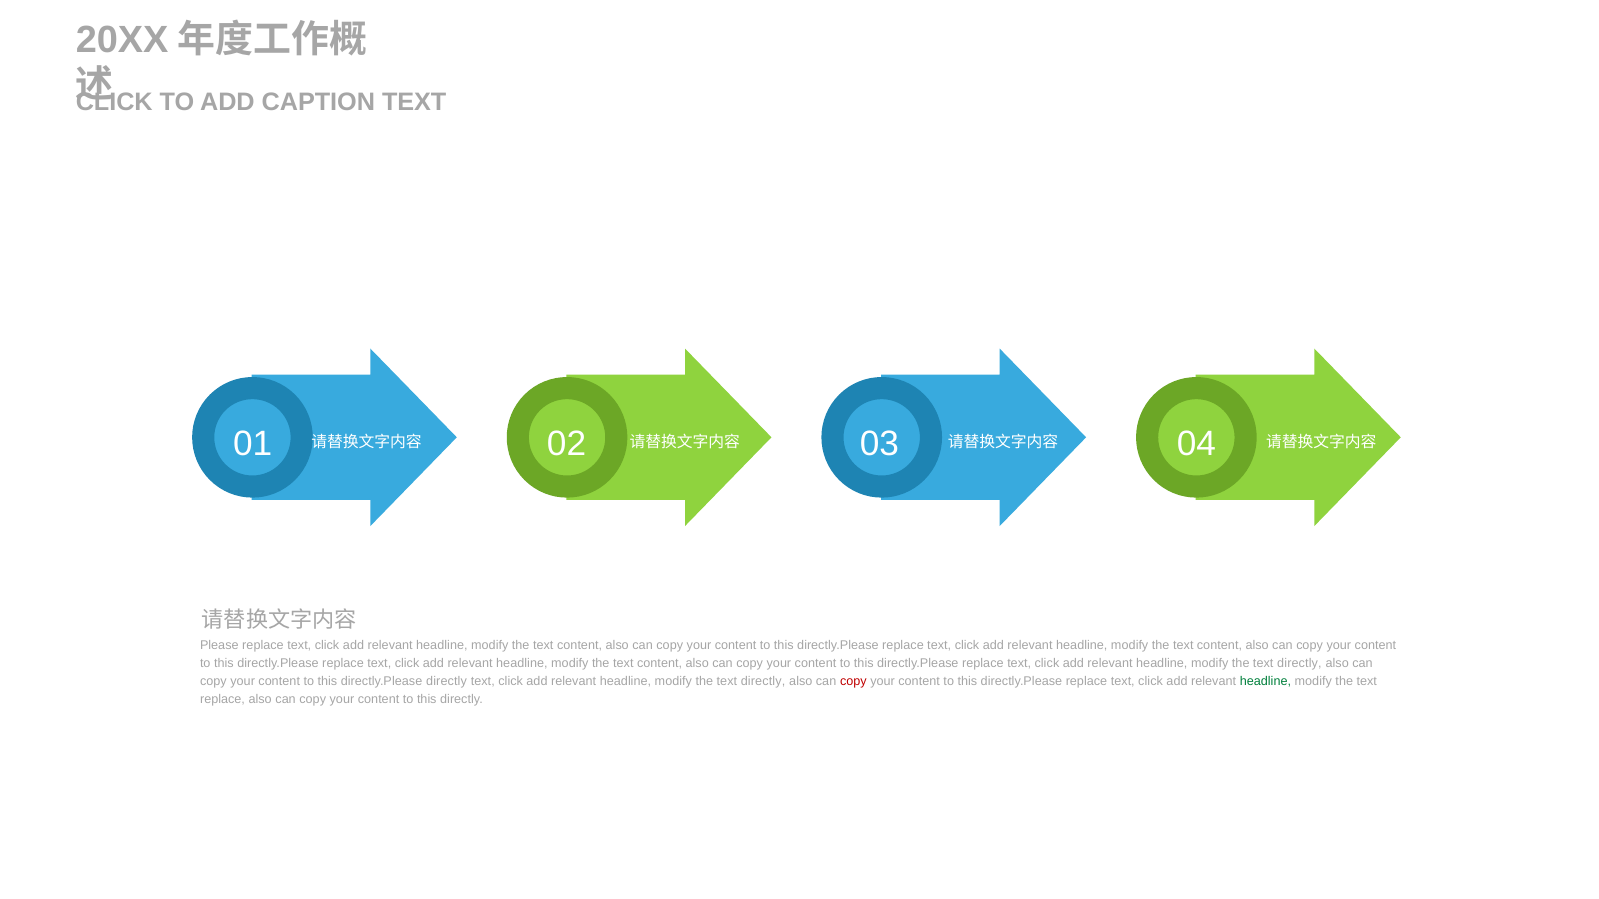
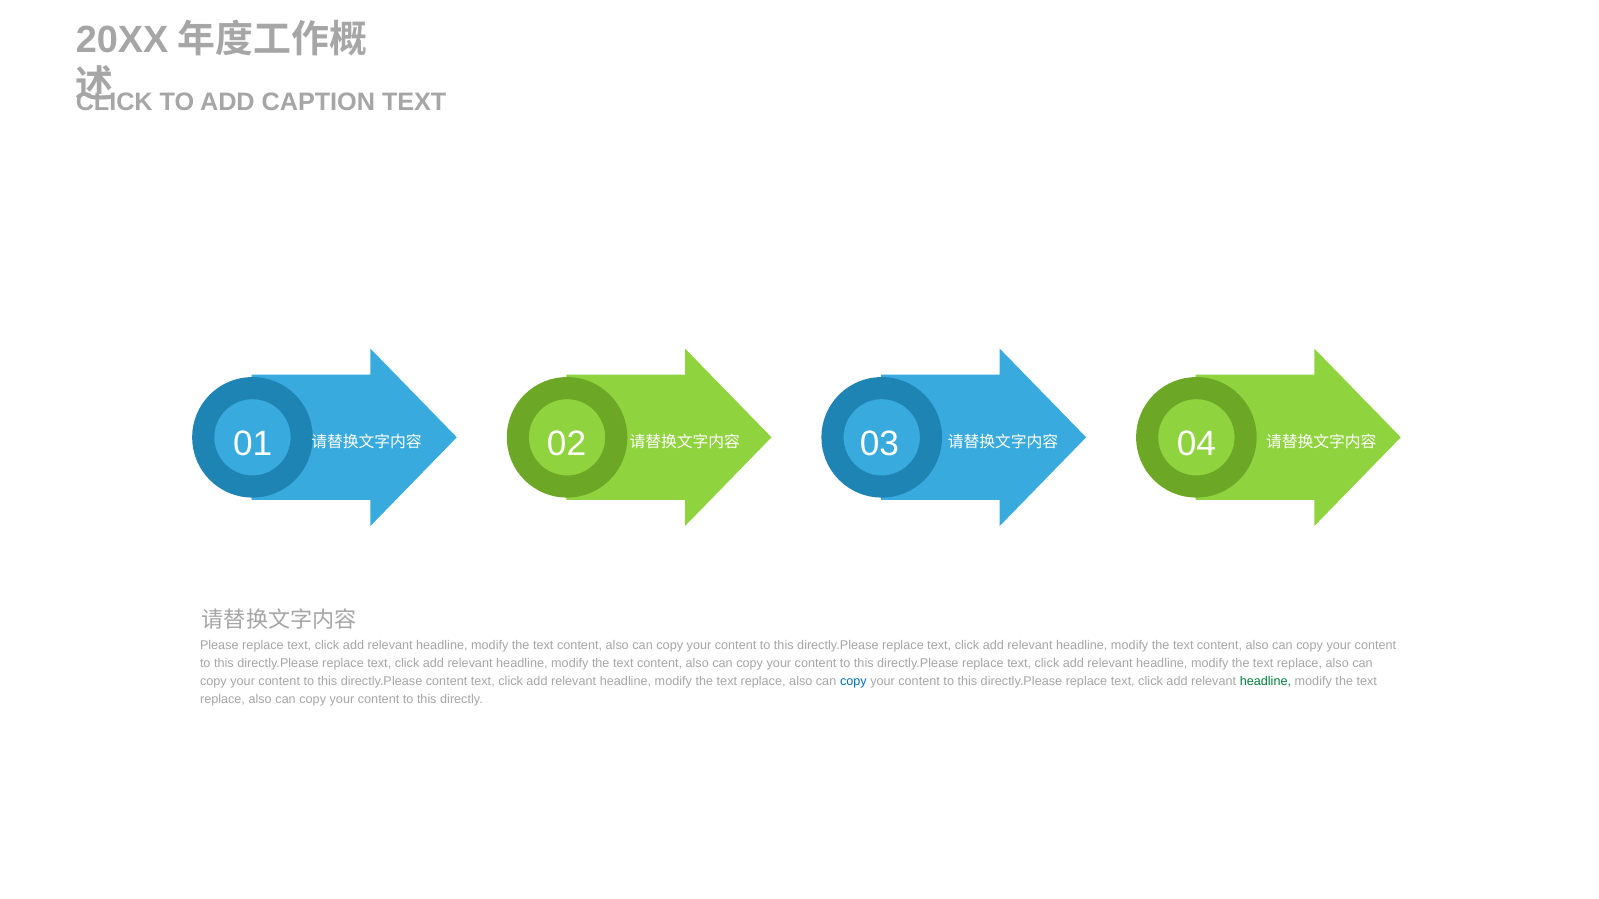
directly: directly -> replace (1299, 664)
directly.Please directly: directly -> content (447, 682)
directly: directly -> replace (763, 682)
copy colour: red -> blue (853, 682)
